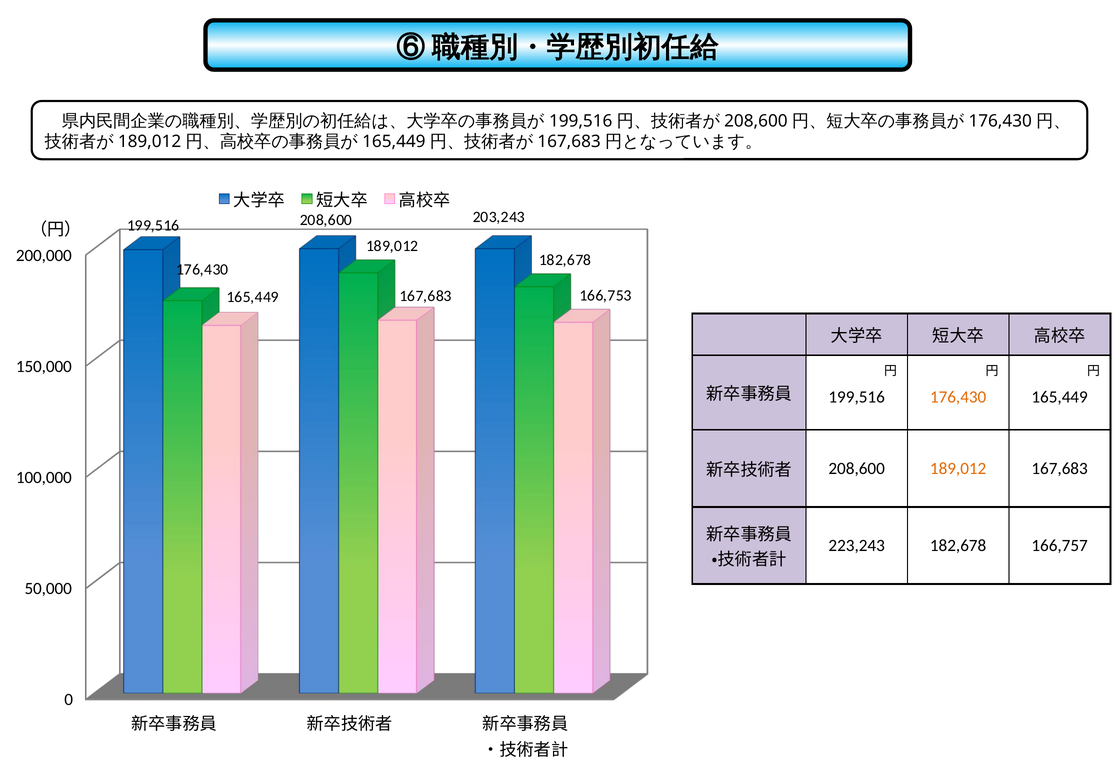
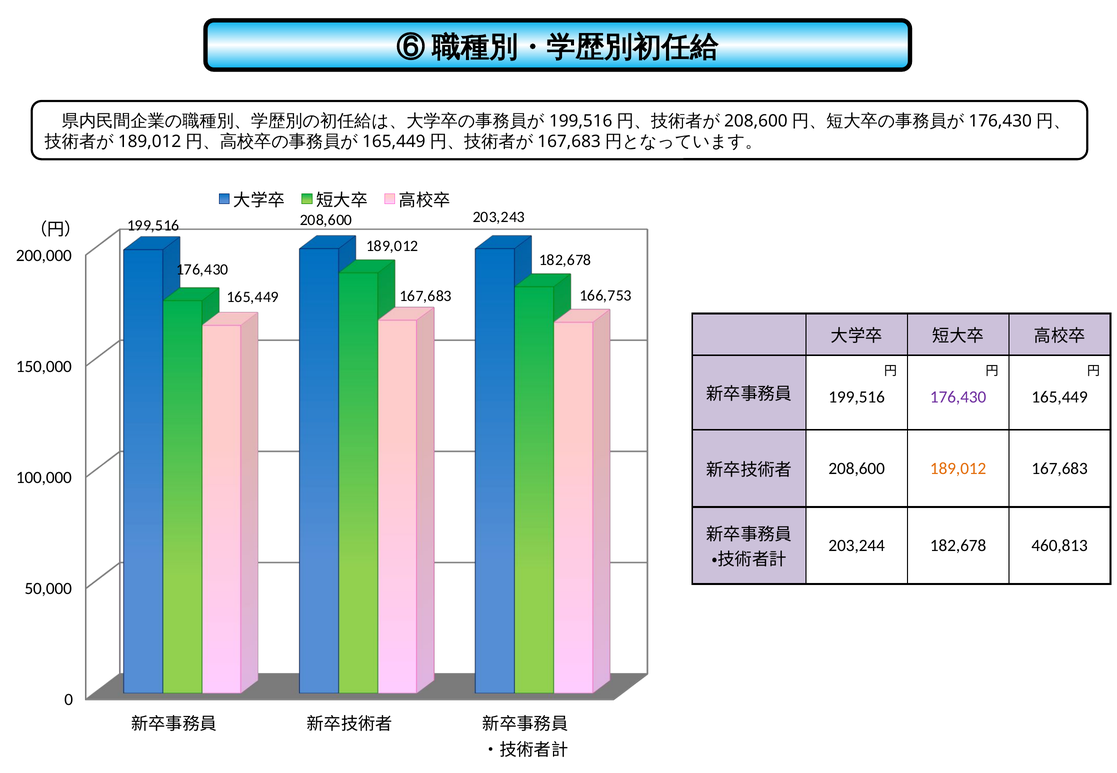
176,430 colour: orange -> purple (958, 397)
223,243: 223,243 -> 203,244 (857, 546)
166,757: 166,757 -> 460,813 (1060, 546)
